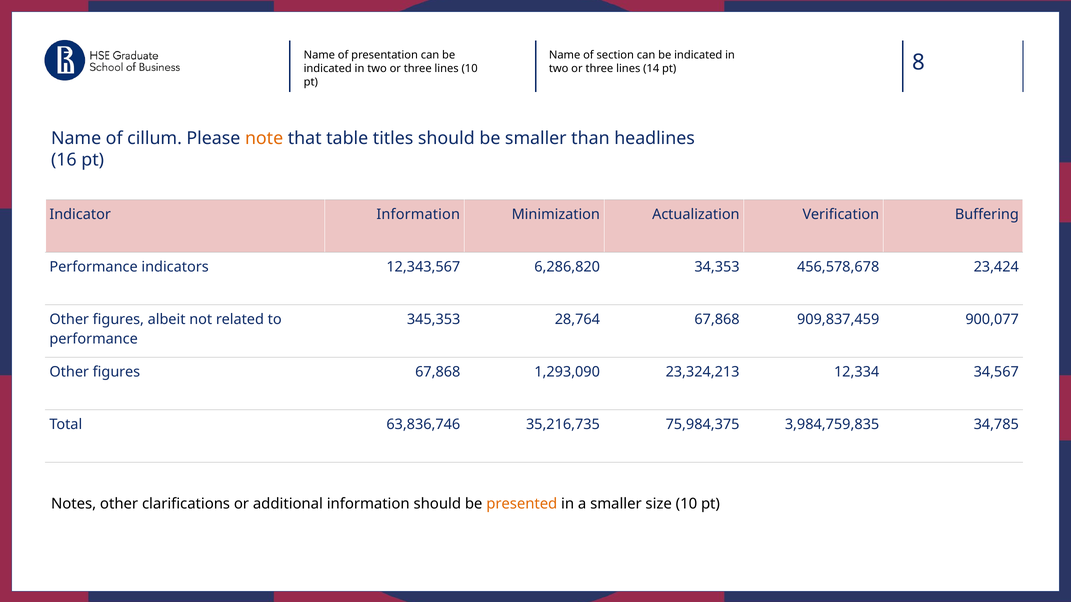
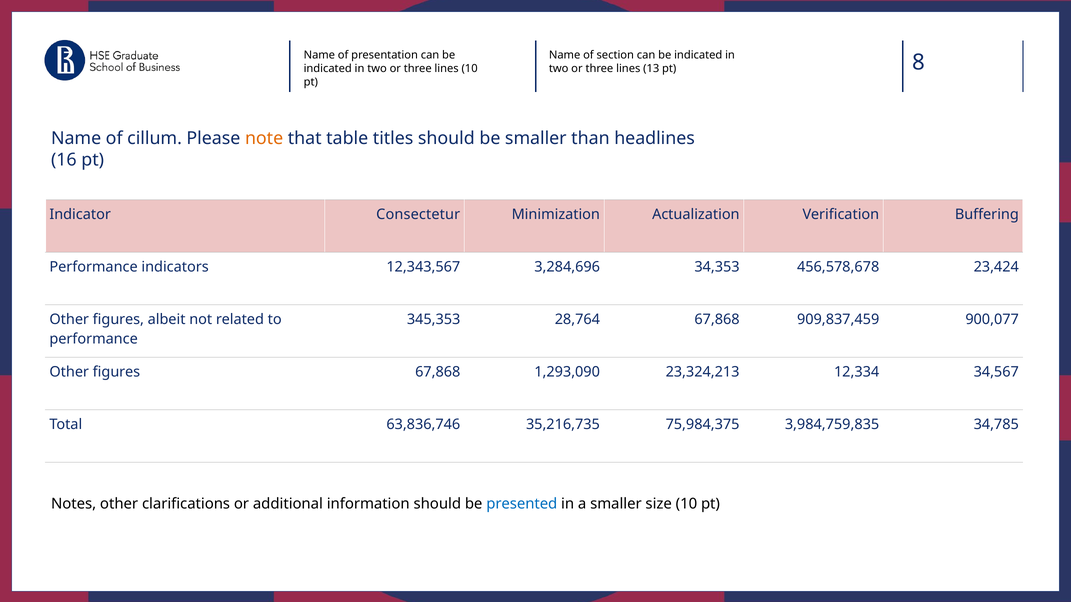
14: 14 -> 13 (651, 69)
Indicator Information: Information -> Consectetur (418, 214)
6,286,820: 6,286,820 -> 3,284,696 (567, 267)
presented colour: orange -> blue (522, 504)
